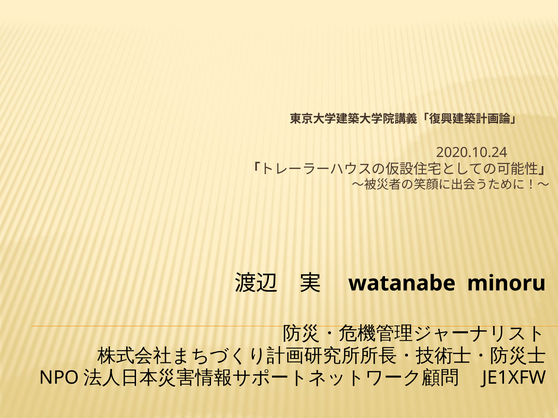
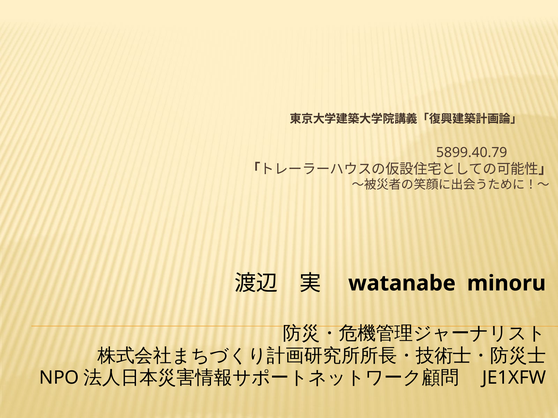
2020.10.24: 2020.10.24 -> 5899.40.79 (472, 153)
